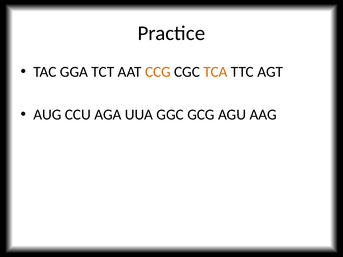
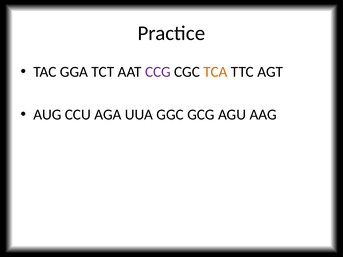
CCG colour: orange -> purple (158, 72)
